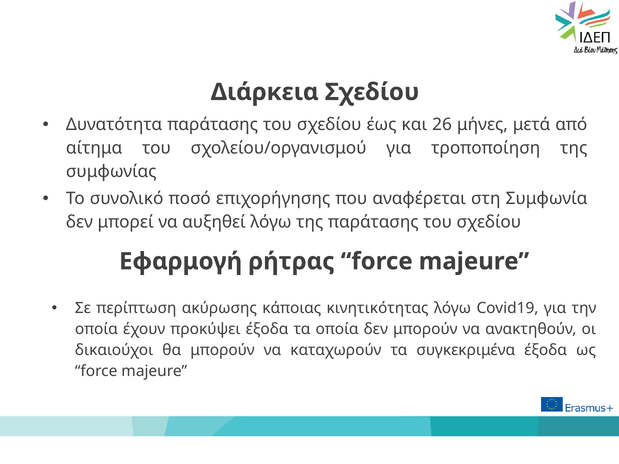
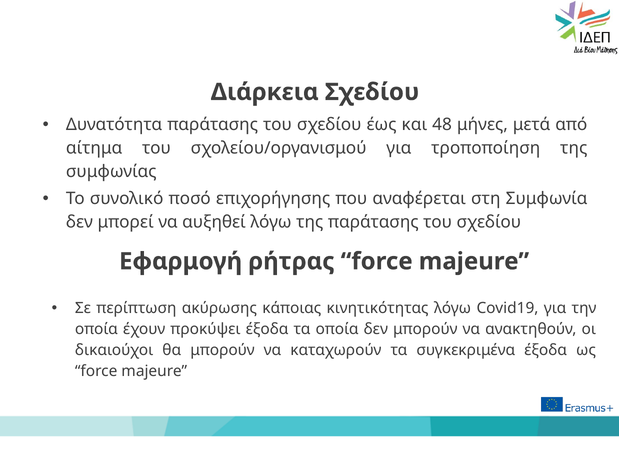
26: 26 -> 48 (442, 125)
